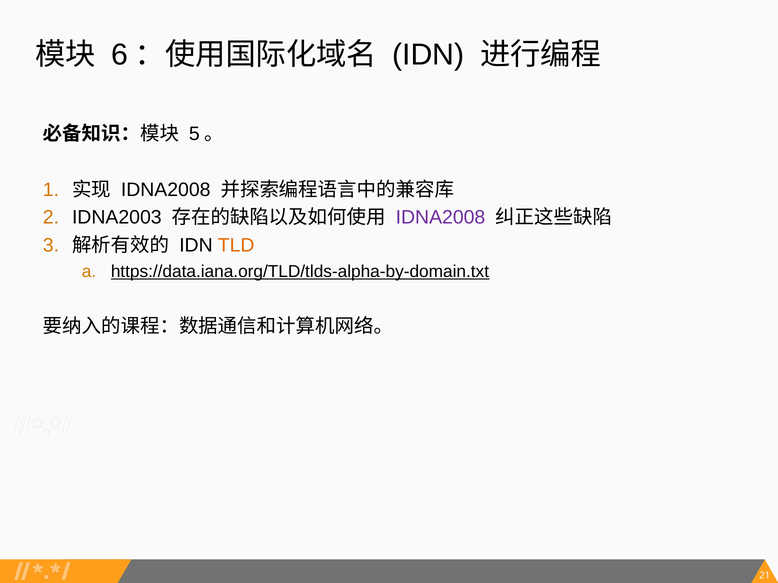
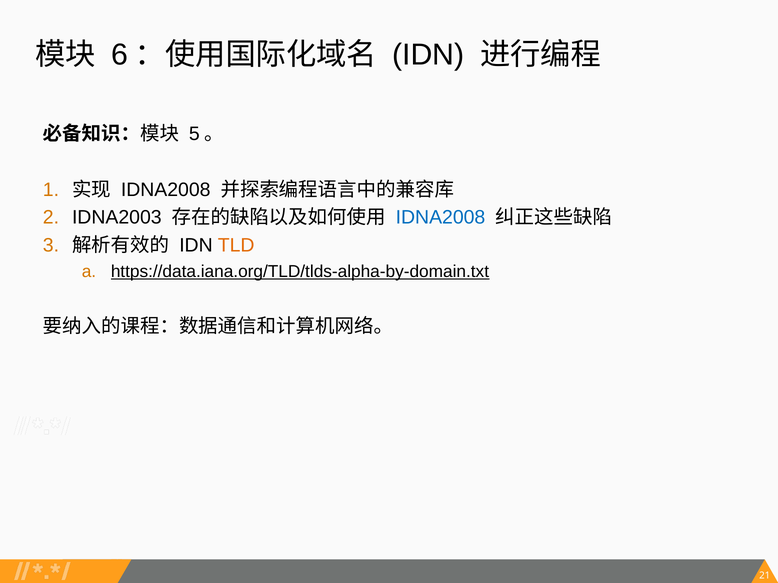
IDNA2008 colour: purple -> blue (440, 218)
